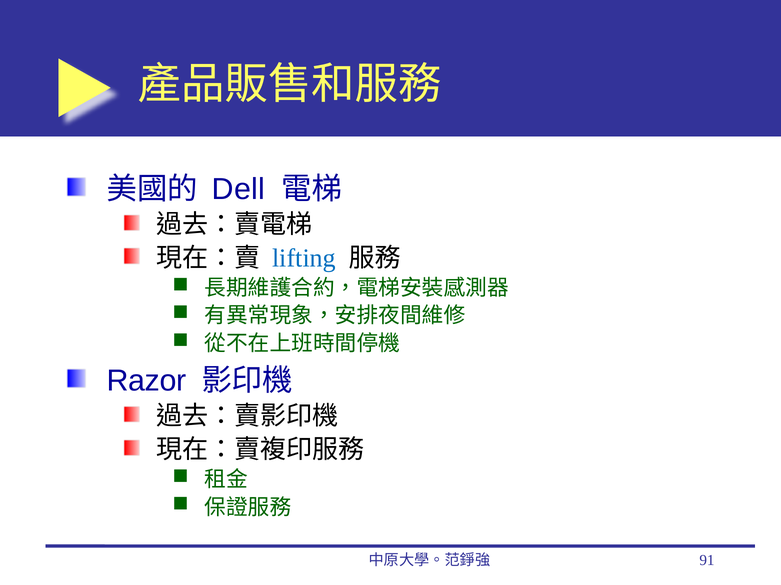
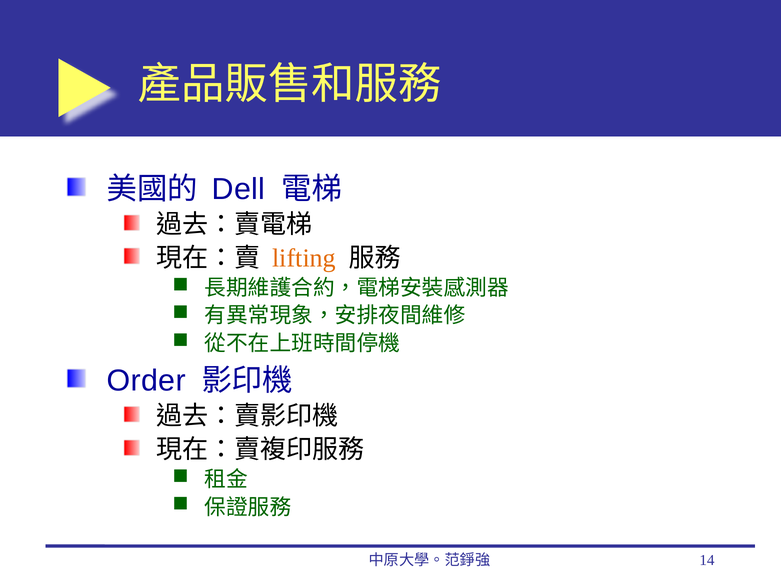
lifting colour: blue -> orange (304, 258)
Razor: Razor -> Order (146, 381)
91: 91 -> 14 (707, 561)
